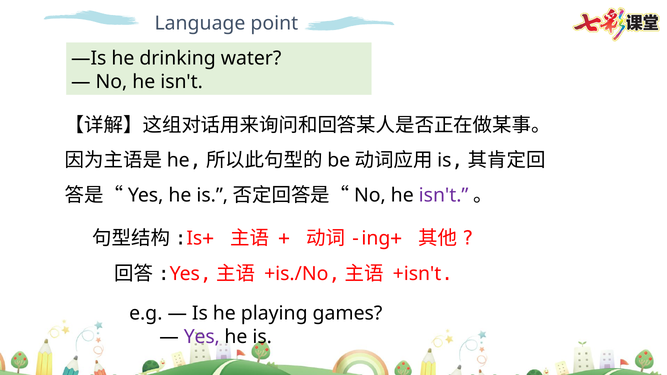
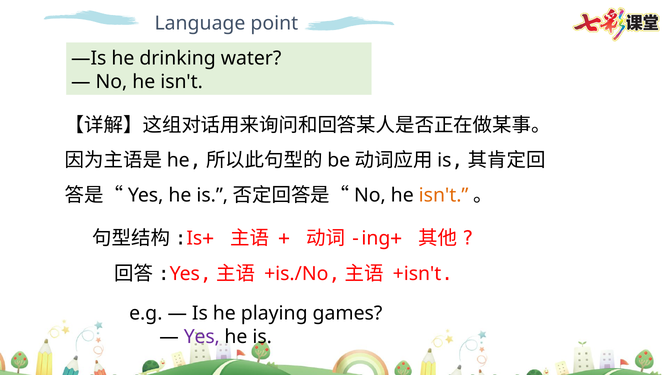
isn't colour: purple -> orange (444, 195)
